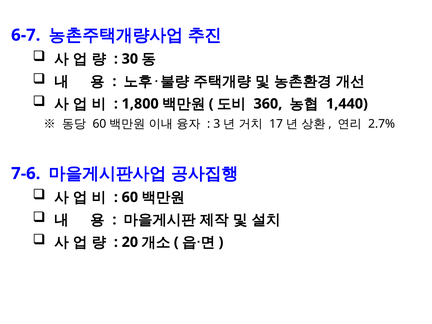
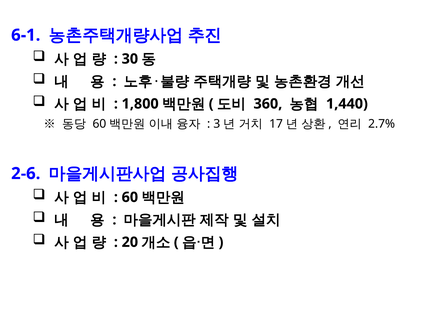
6-7: 6-7 -> 6-1 (26, 35)
7-6: 7-6 -> 2-6 (26, 174)
